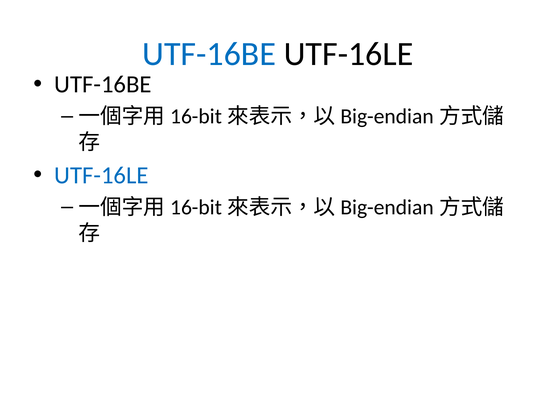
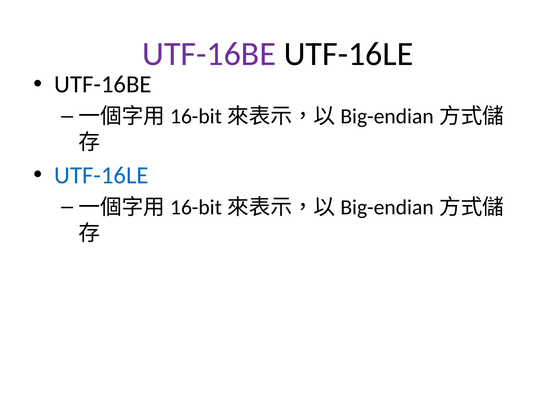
UTF-16BE colour: blue -> purple (209, 54)
